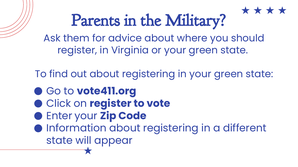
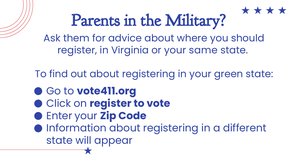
or your green: green -> same (203, 50)
